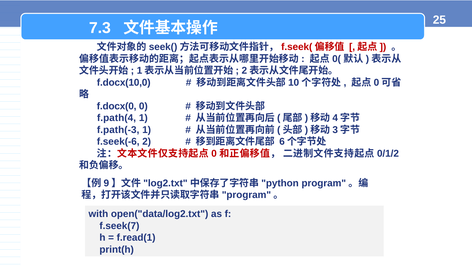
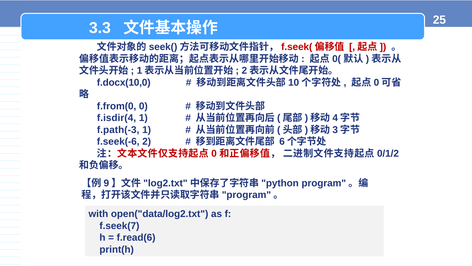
7.3: 7.3 -> 3.3 (100, 28)
f.docx(0: f.docx(0 -> f.from(0 (117, 106)
f.path(4: f.path(4 -> f.isdir(4 (117, 118)
f.read(1: f.read(1 -> f.read(6 (136, 237)
